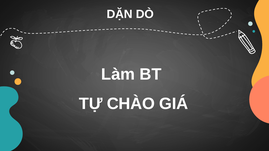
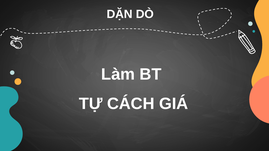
CHÀO: CHÀO -> CÁCH (131, 104)
